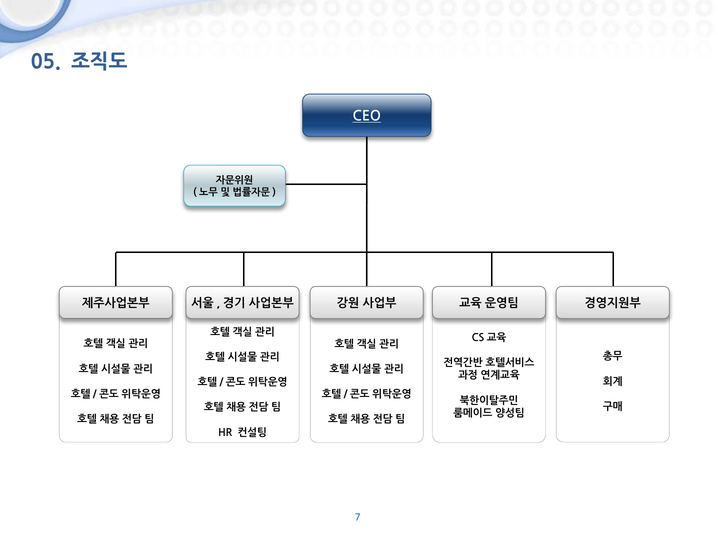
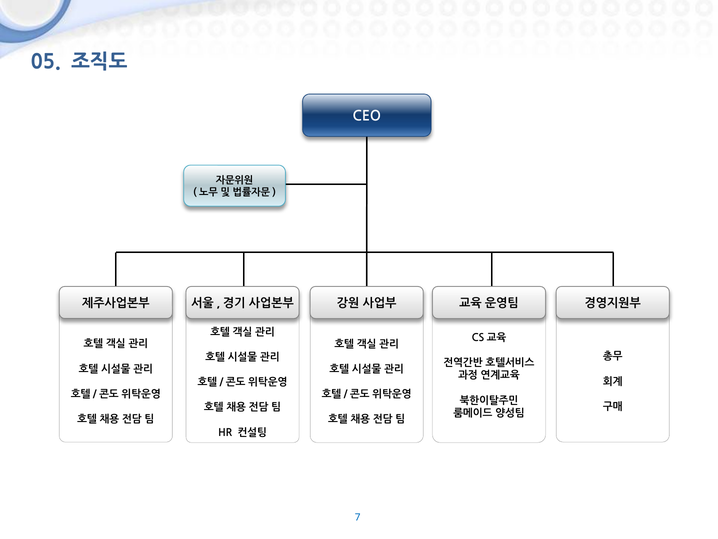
CEO underline: present -> none (367, 116)
